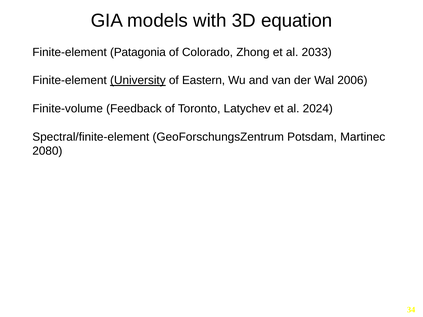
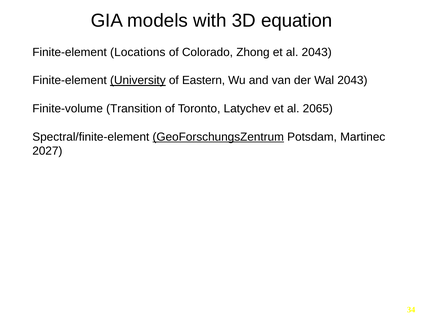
Patagonia: Patagonia -> Locations (138, 52)
al 2033: 2033 -> 2043 (317, 52)
Wal 2006: 2006 -> 2043 (352, 81)
Feedback: Feedback -> Transition (134, 109)
2024: 2024 -> 2065 (318, 109)
GeoForschungsZentrum underline: none -> present (218, 137)
2080: 2080 -> 2027 (47, 151)
